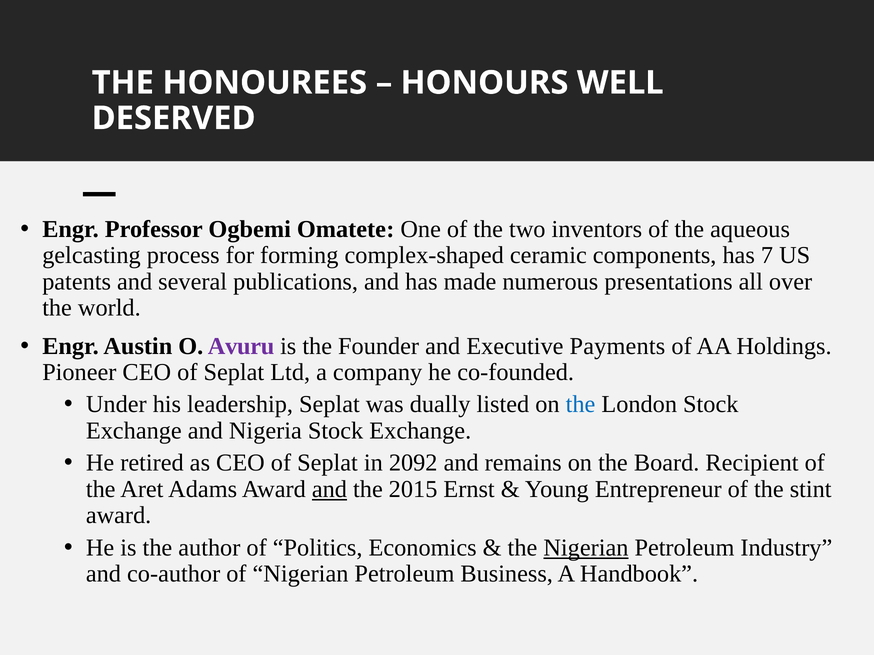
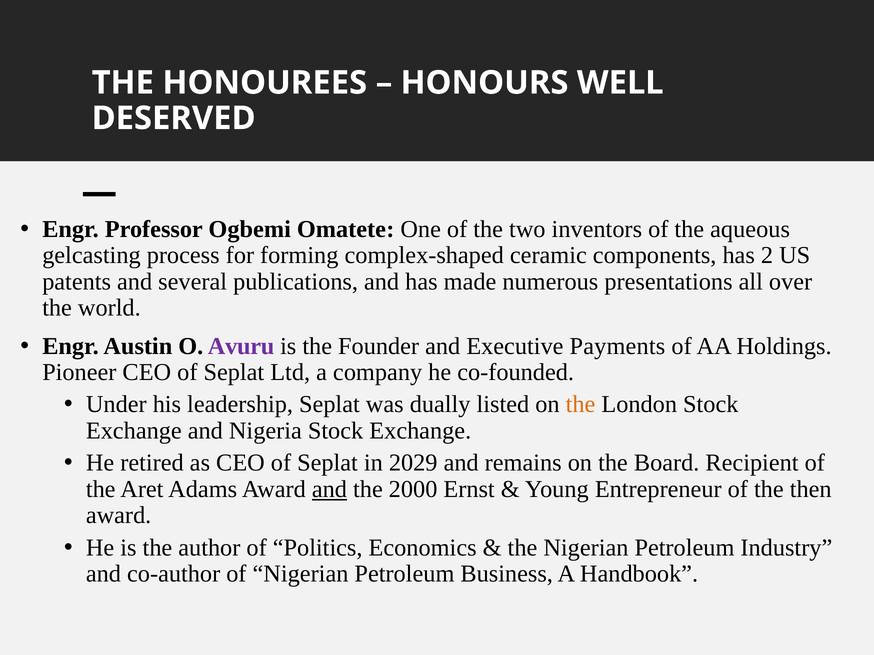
7: 7 -> 2 (767, 255)
the colour: blue -> orange (580, 405)
2092: 2092 -> 2029 (413, 463)
2015: 2015 -> 2000 (413, 490)
stint: stint -> then (811, 490)
Nigerian underline: present -> none (586, 548)
